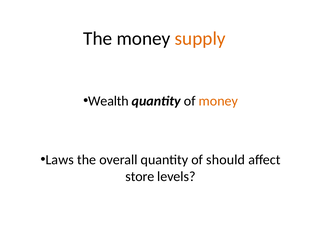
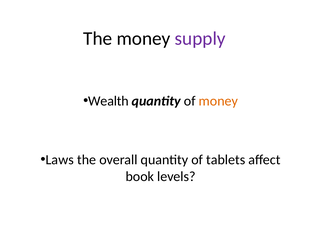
supply colour: orange -> purple (200, 39)
should: should -> tablets (226, 160)
store: store -> book (140, 177)
